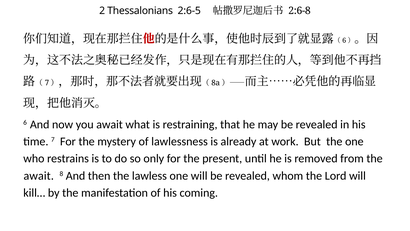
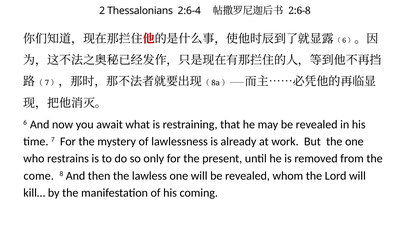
2:6-5: 2:6-5 -> 2:6-4 (189, 11)
await: await -> come (39, 176)
